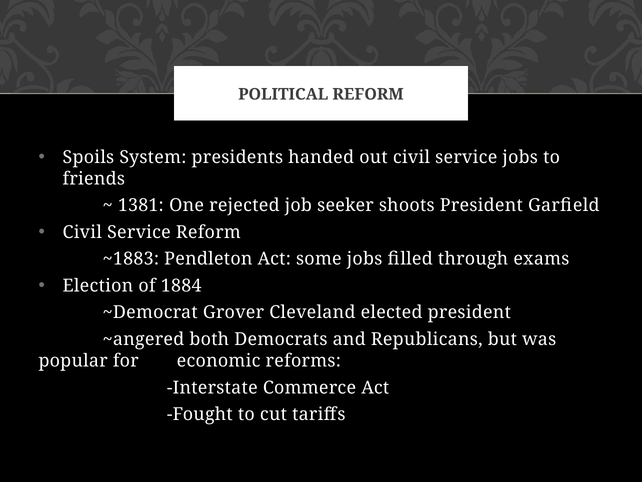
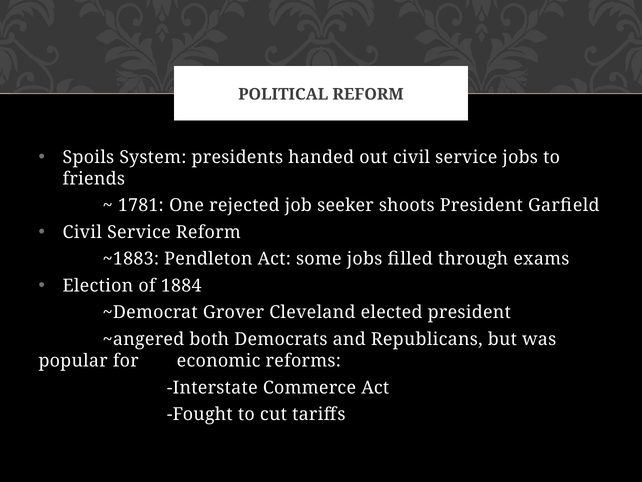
1381: 1381 -> 1781 (141, 205)
